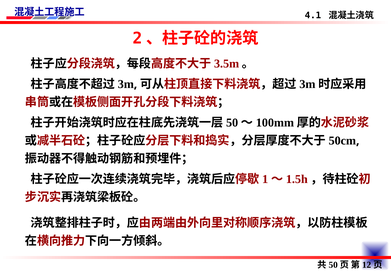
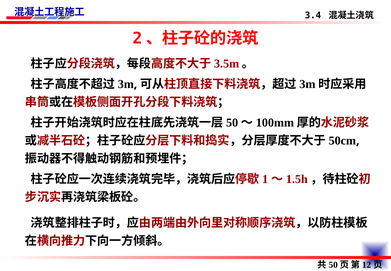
4.1: 4.1 -> 3.4 (313, 15)
